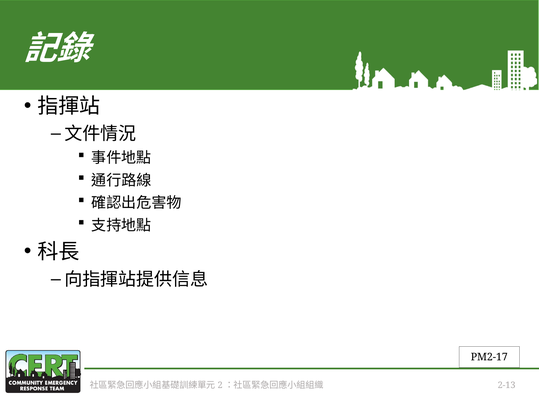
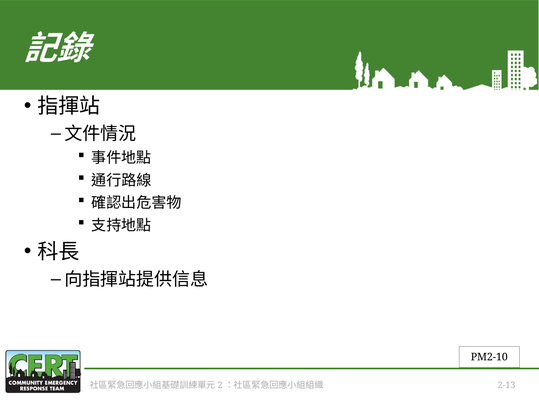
PM2-17: PM2-17 -> PM2-10 (489, 357)
